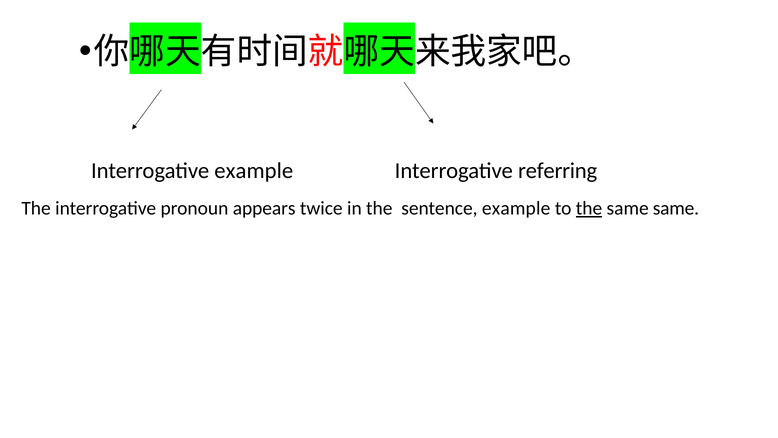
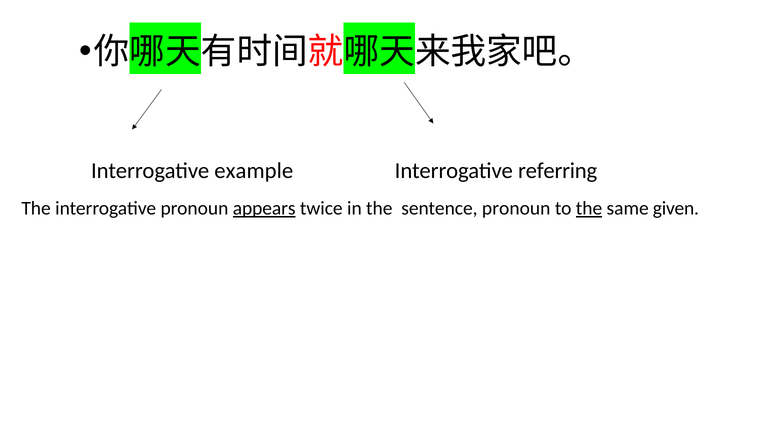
appears underline: none -> present (264, 208)
sentence example: example -> pronoun (516, 208)
same same: same -> given (676, 208)
